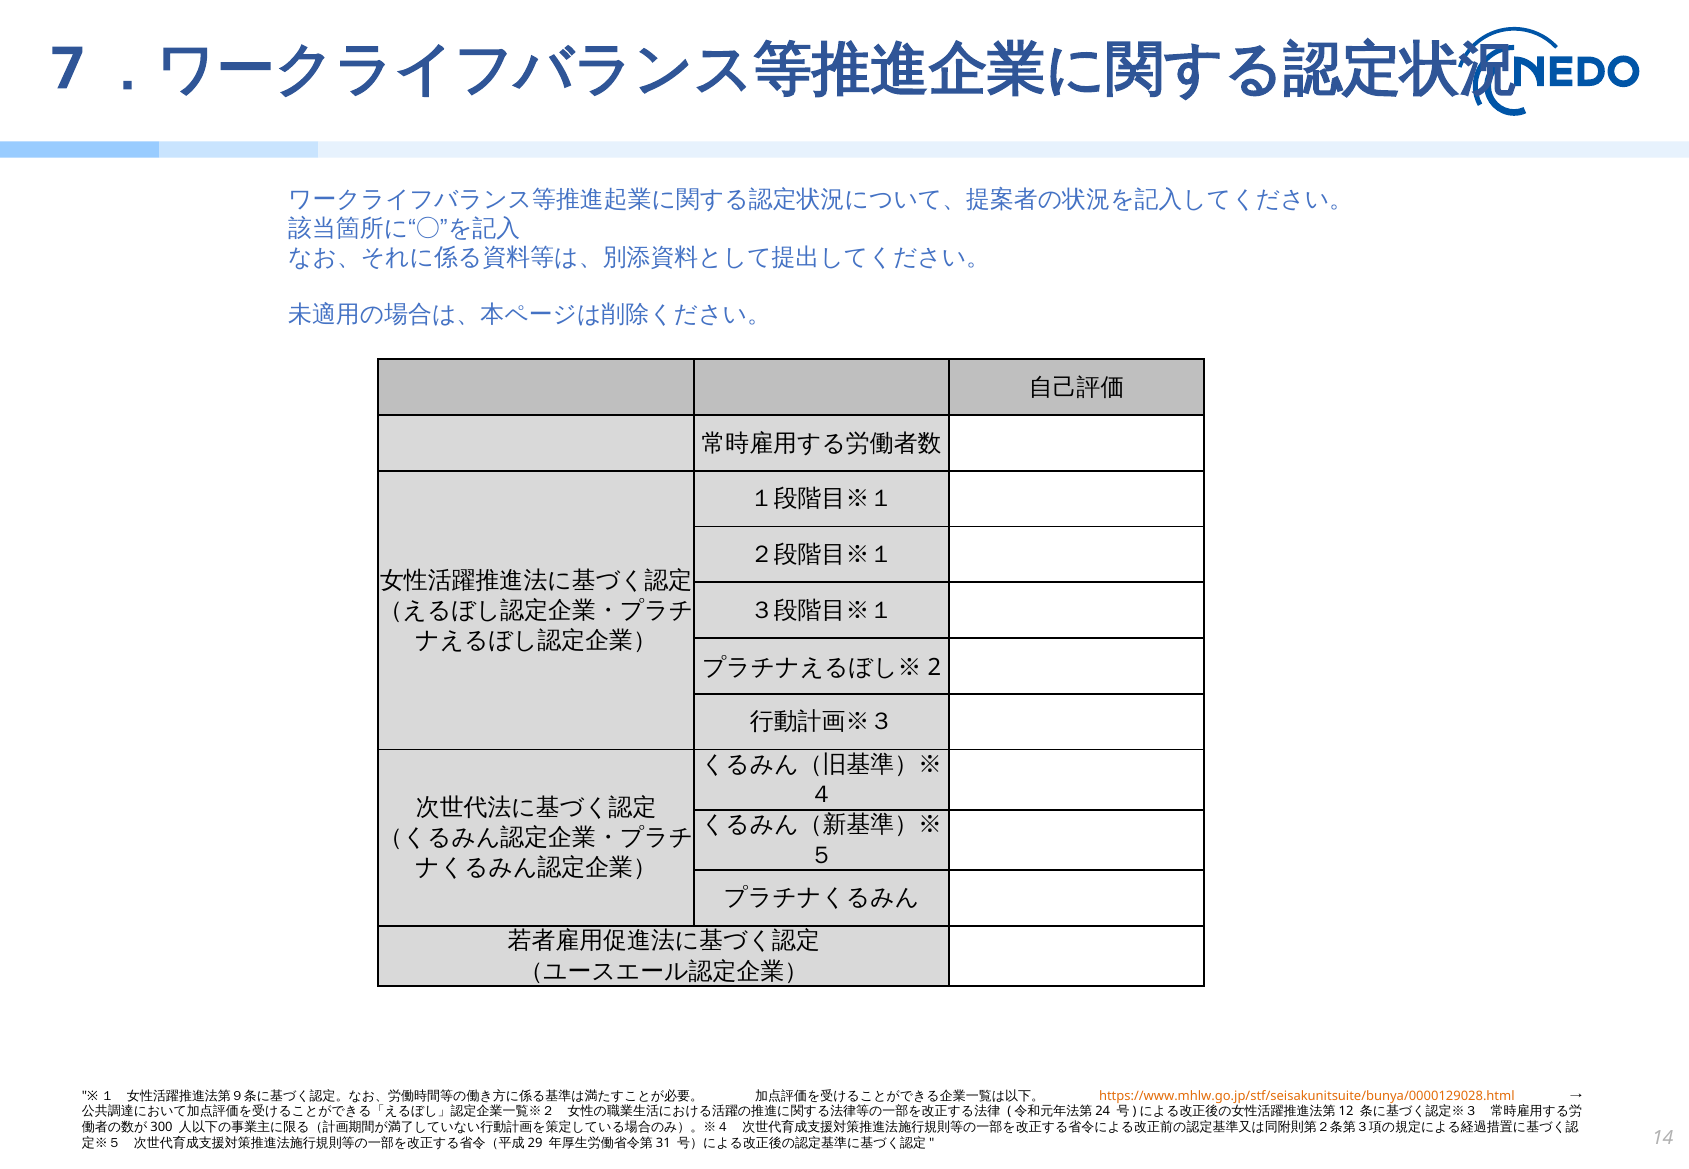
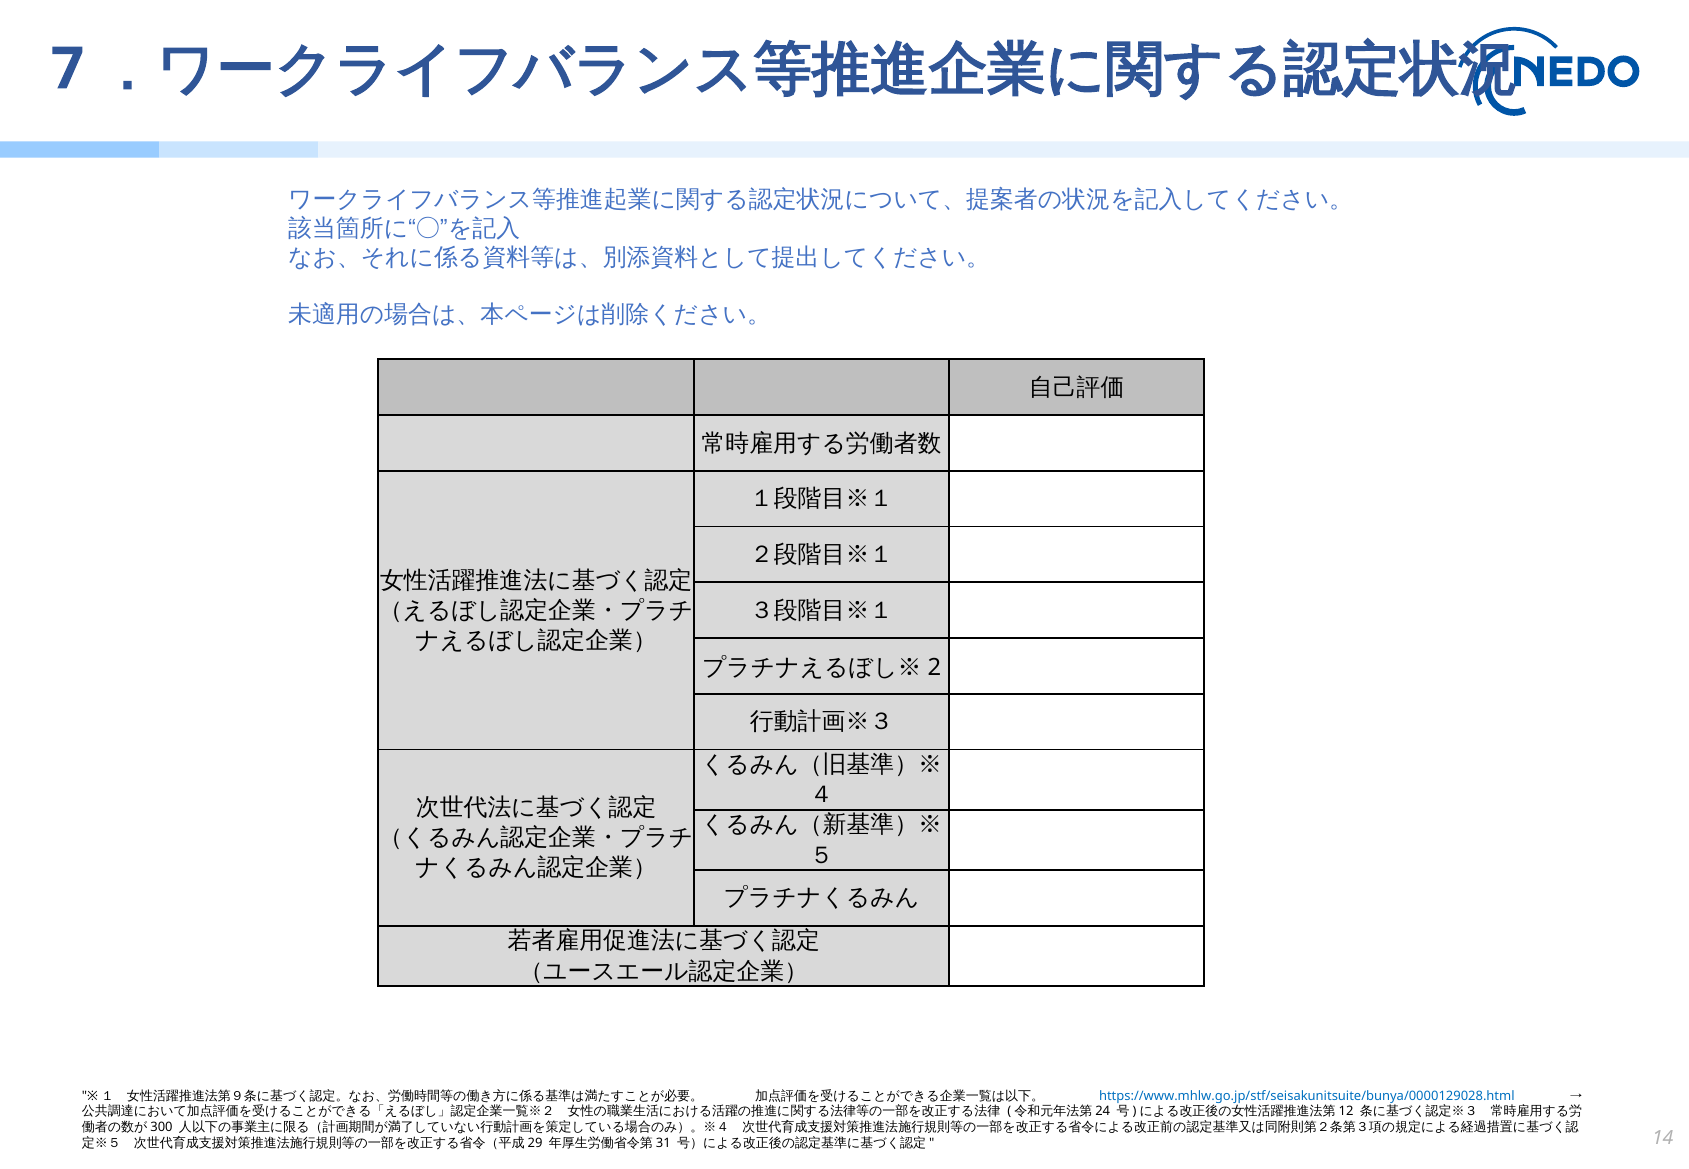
https://www.mhlw.go.jp/stf/seisakunitsuite/bunya/0000129028.html colour: orange -> blue (1307, 1096)
